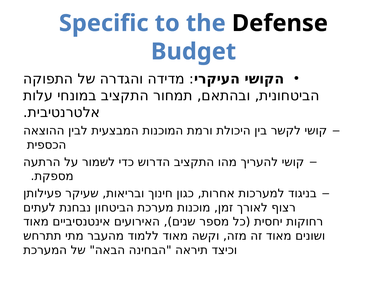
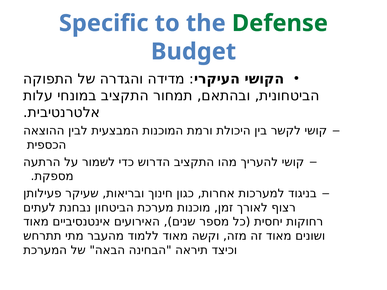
Defense colour: black -> green (280, 23)
